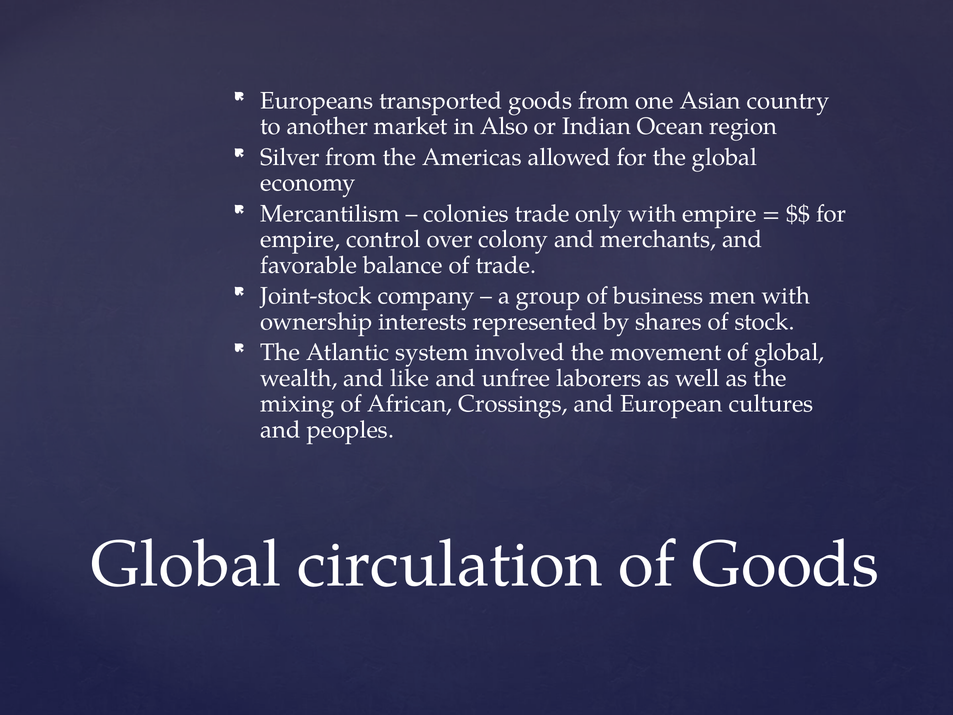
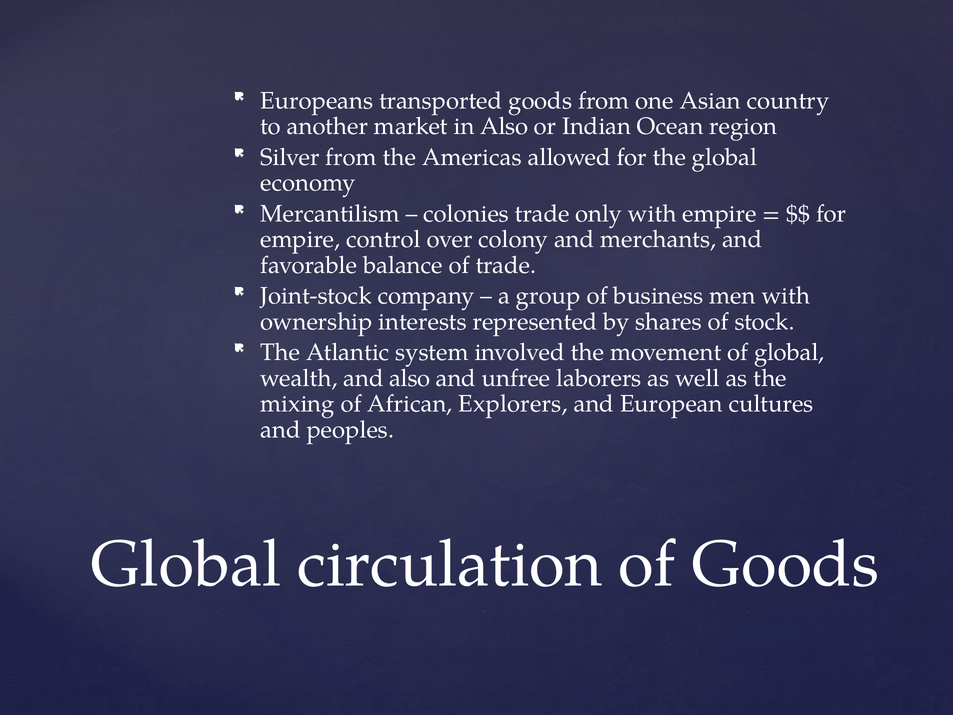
and like: like -> also (410, 378)
Crossings: Crossings -> Explorers (513, 404)
